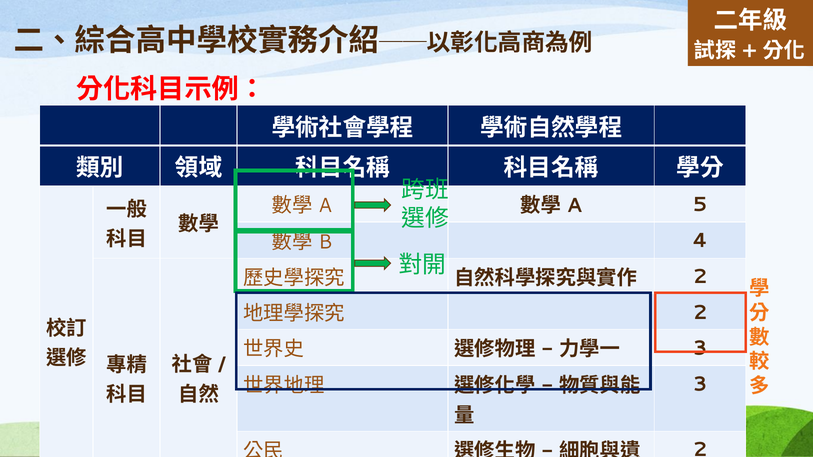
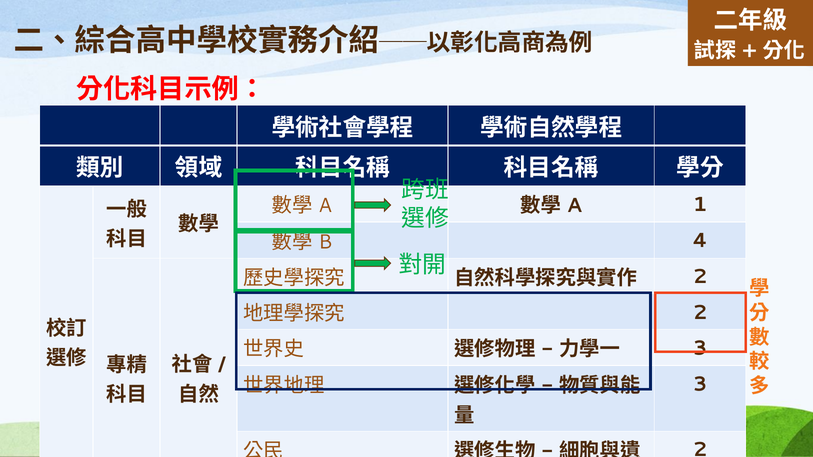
5: 5 -> 1 (700, 205)
